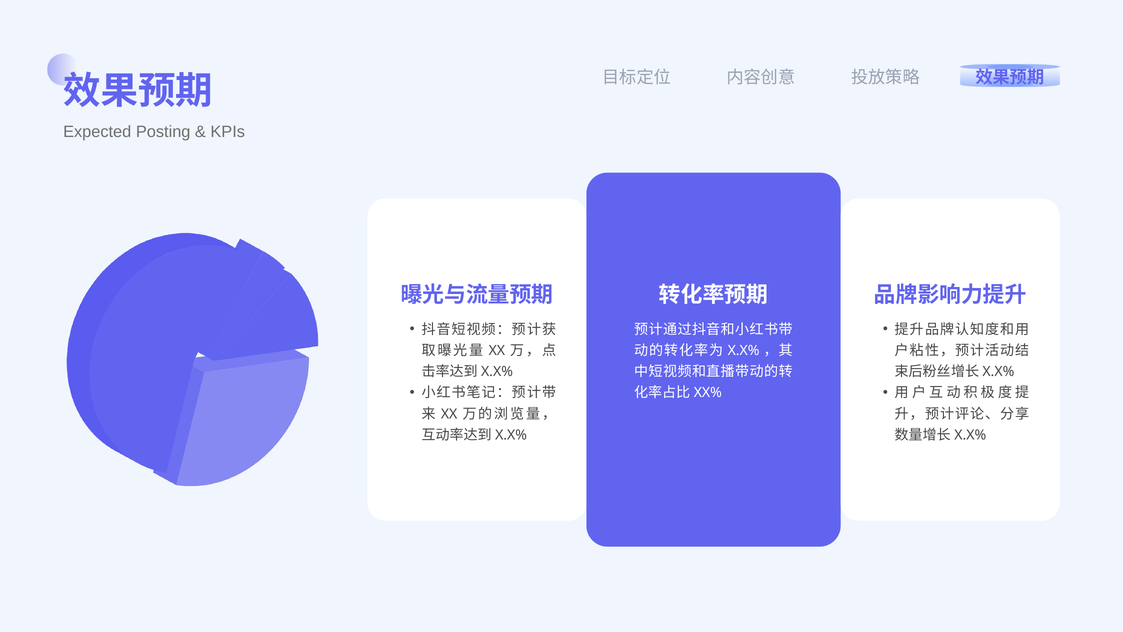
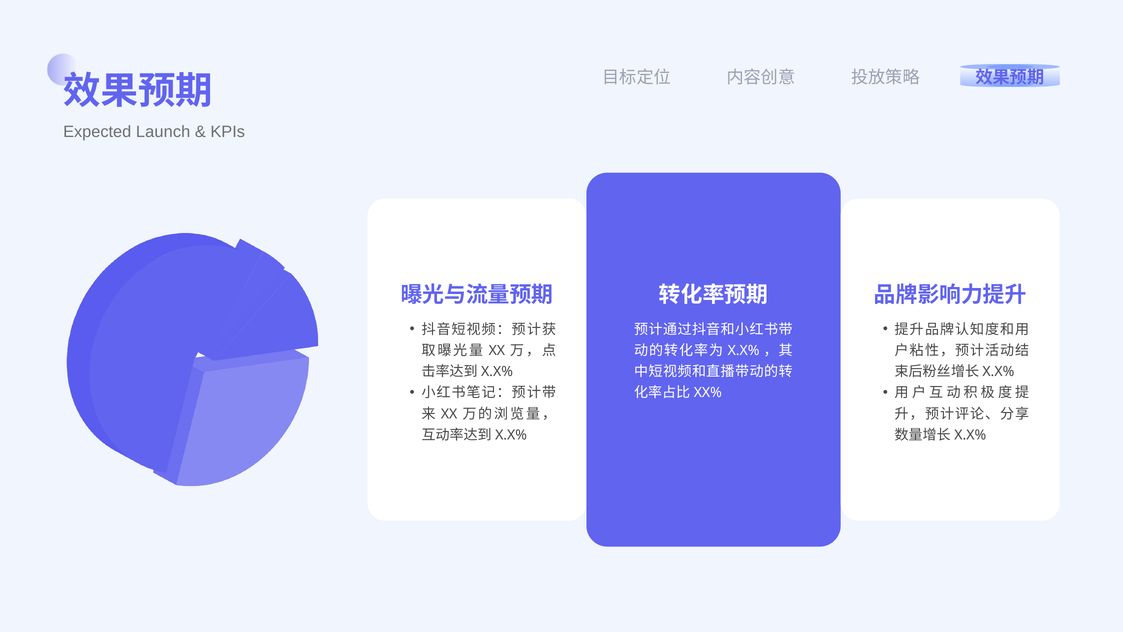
Posting: Posting -> Launch (163, 132)
